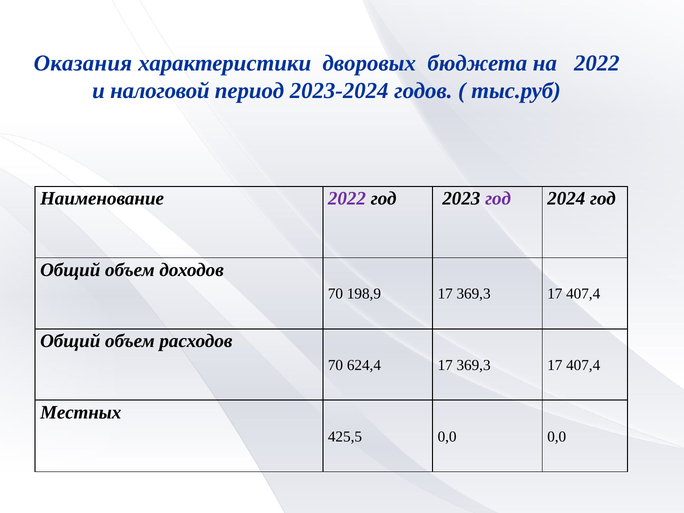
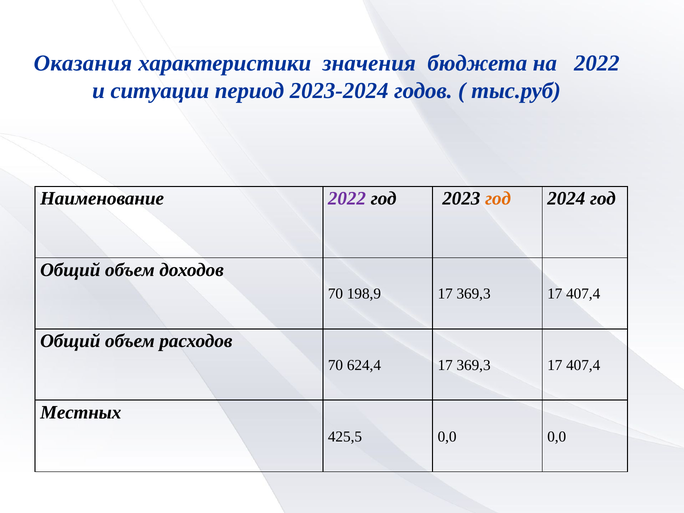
дворовых: дворовых -> значения (369, 63)
налоговой: налоговой -> ситуации (160, 91)
год colour: purple -> orange (498, 199)
